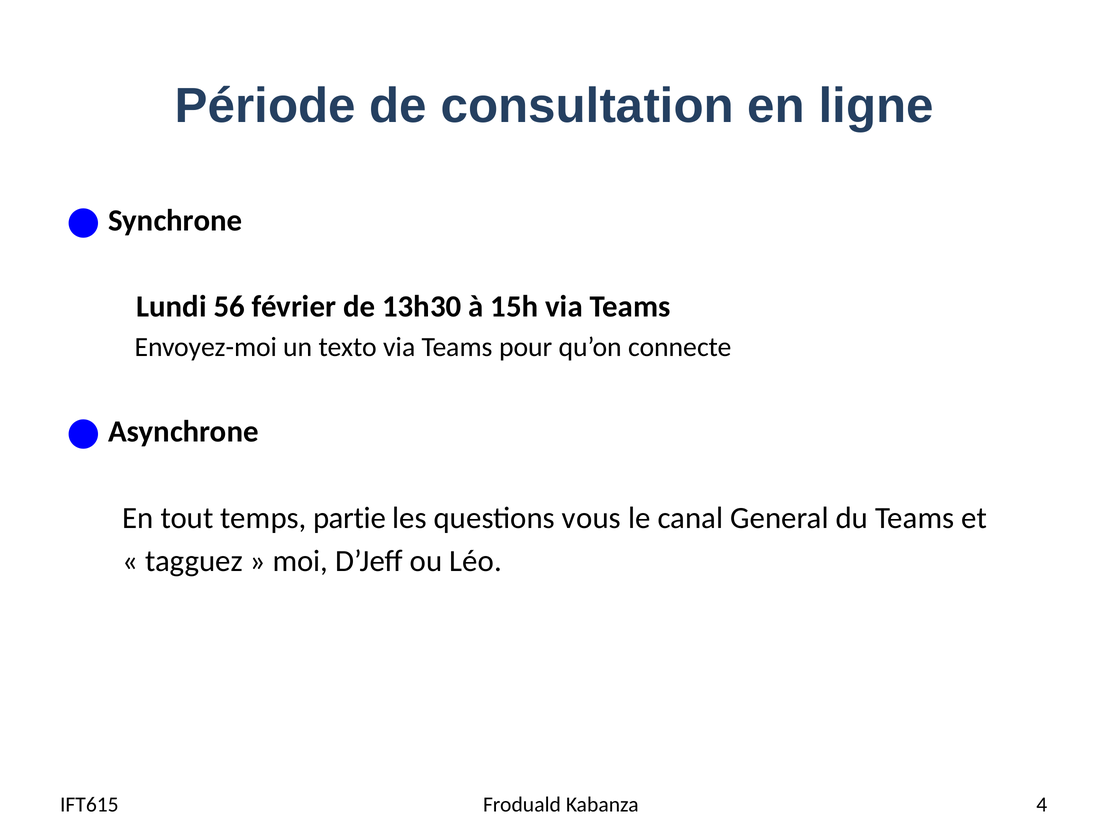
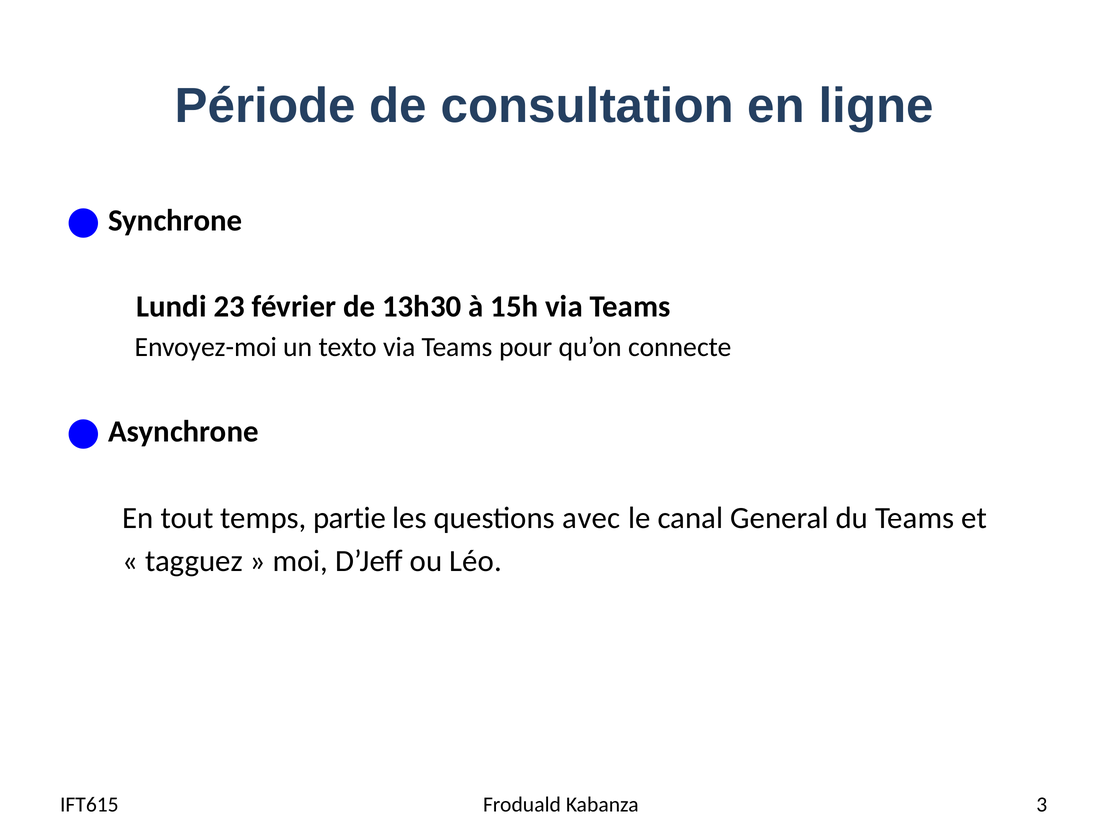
56: 56 -> 23 (229, 307)
vous: vous -> avec (591, 518)
4: 4 -> 3 (1042, 805)
